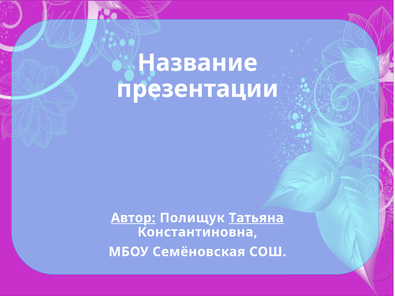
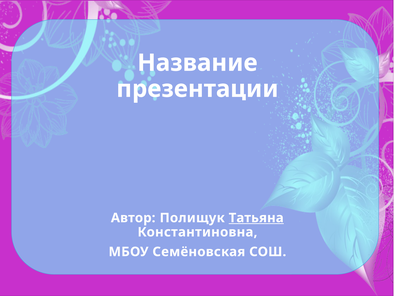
Автор underline: present -> none (133, 218)
